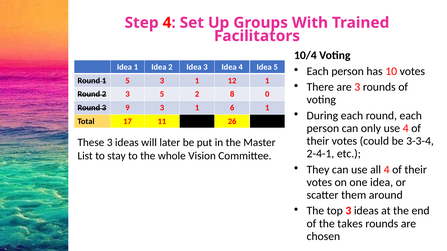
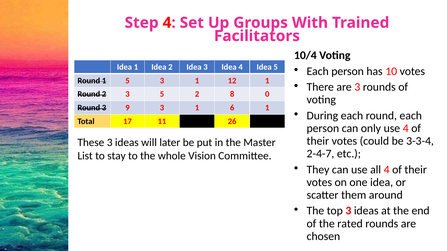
2-4-1: 2-4-1 -> 2-4-7 (320, 154)
takes: takes -> rated (350, 224)
